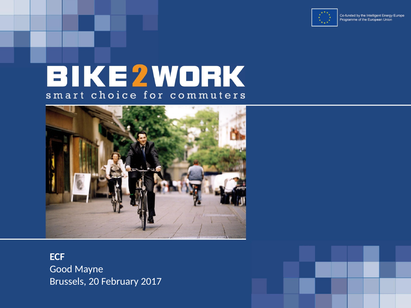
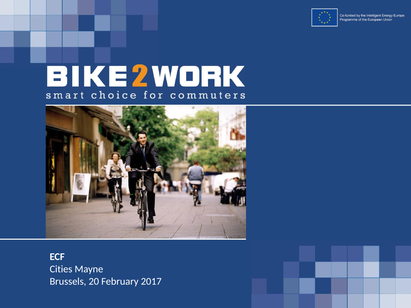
Good: Good -> Cities (61, 269)
